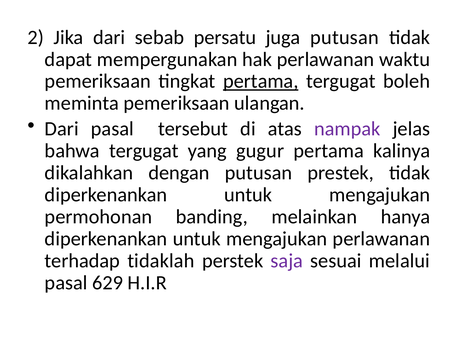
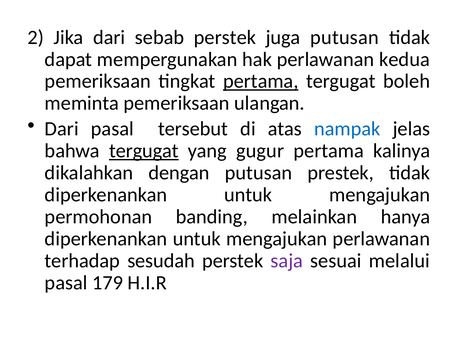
sebab persatu: persatu -> perstek (225, 37)
waktu: waktu -> kedua (405, 59)
nampak colour: purple -> blue (347, 129)
tergugat underline: none -> present (144, 151)
tidaklah: tidaklah -> sesudah (161, 261)
629: 629 -> 179 (108, 283)
